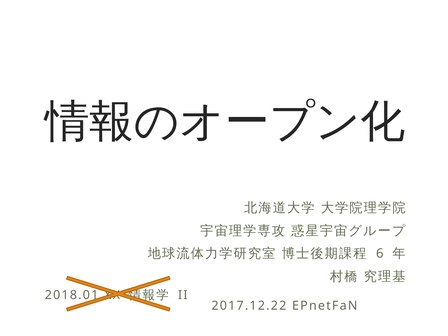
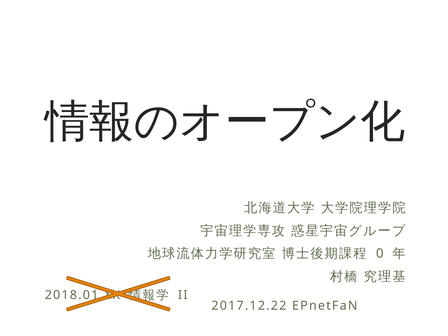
6: 6 -> 0 (380, 254)
